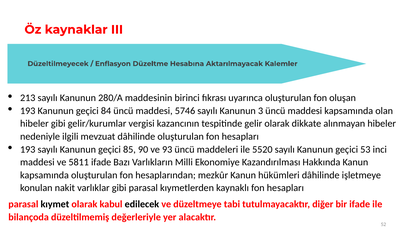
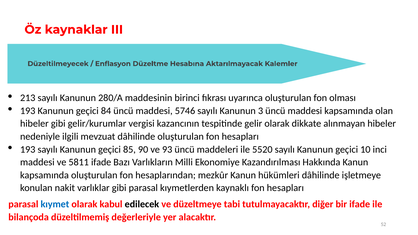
oluşan: oluşan -> olması (343, 98)
53: 53 -> 10 (365, 149)
kıymet colour: black -> blue (55, 204)
